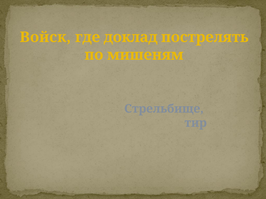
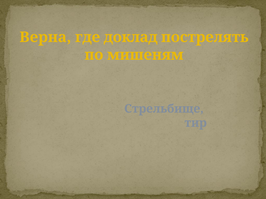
Войск: Войск -> Верна (45, 37)
